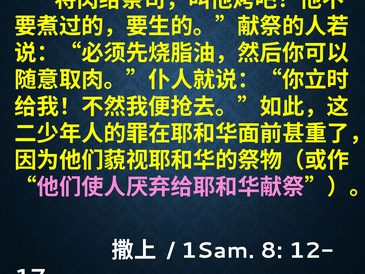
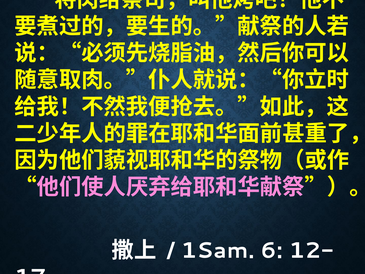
8: 8 -> 6 (272, 250)
